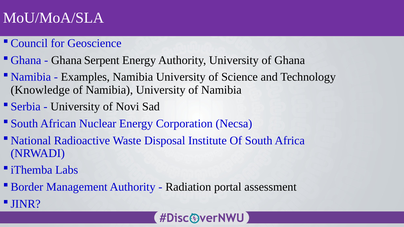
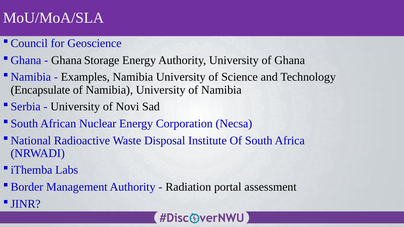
Serpent: Serpent -> Storage (102, 60)
Knowledge: Knowledge -> Encapsulate (40, 90)
